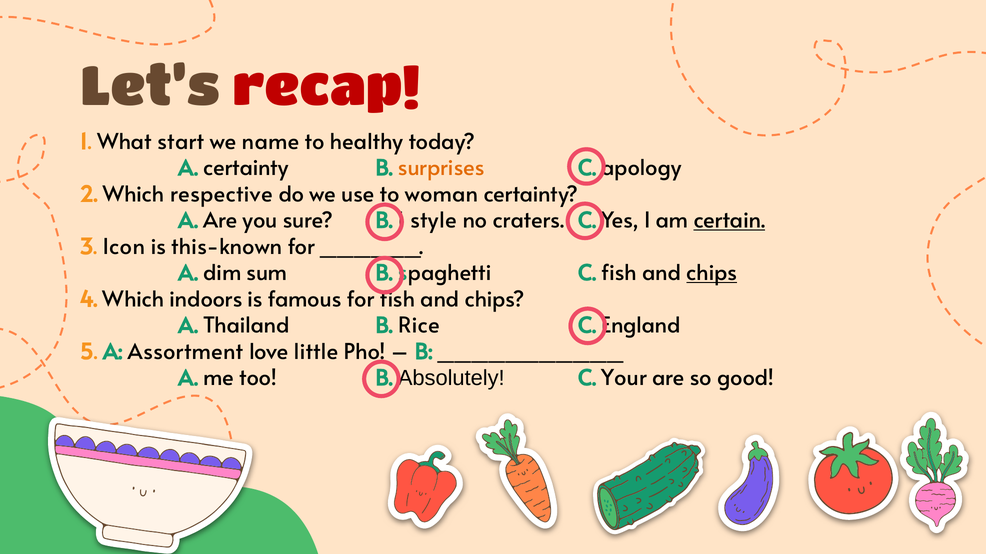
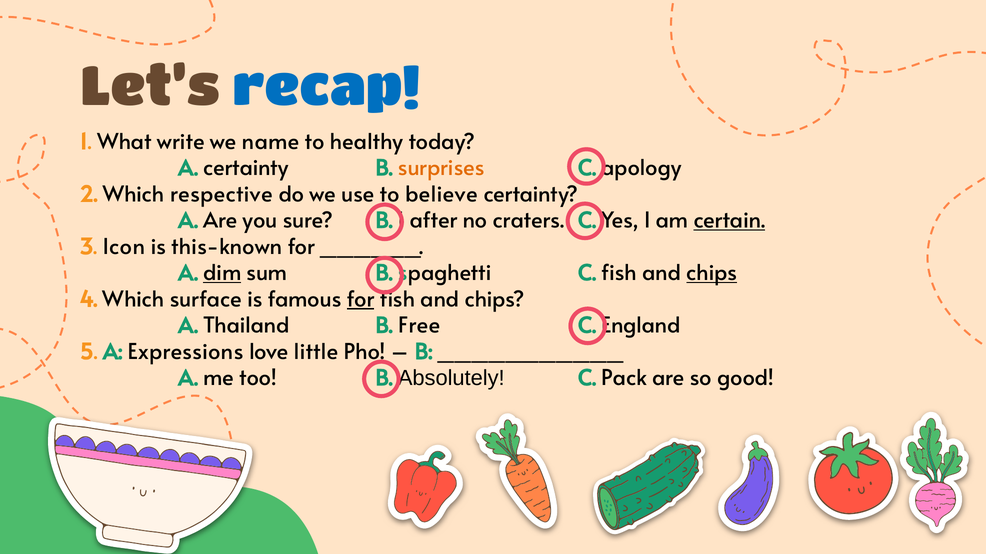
recap colour: red -> blue (327, 87)
start: start -> write (181, 142)
woman: woman -> believe (441, 195)
style: style -> after (434, 221)
dim underline: none -> present (222, 273)
indoors: indoors -> surface (206, 300)
for underline: none -> present (361, 300)
Rice: Rice -> Free (419, 326)
Assortment: Assortment -> Expressions (186, 352)
Your: Your -> Pack (624, 379)
